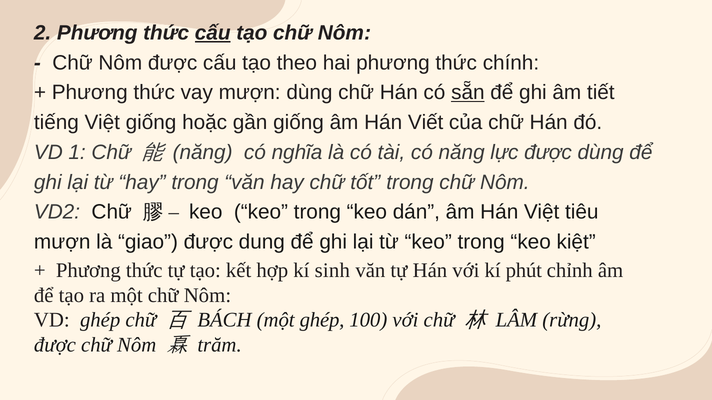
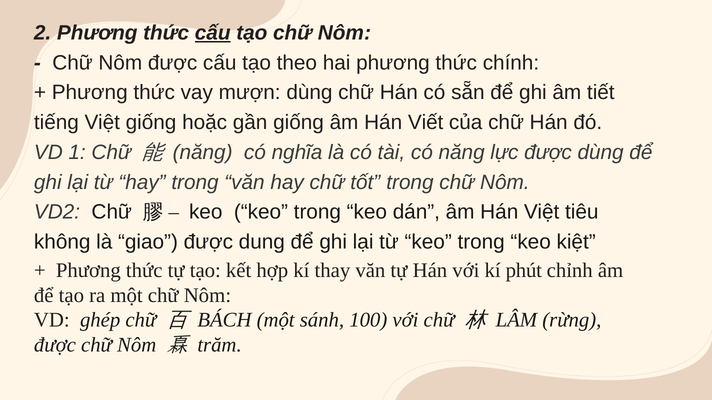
sẵn underline: present -> none (468, 93)
mượn: mượn -> không (62, 242)
sinh: sinh -> thay (332, 271)
một ghép: ghép -> sánh (322, 321)
